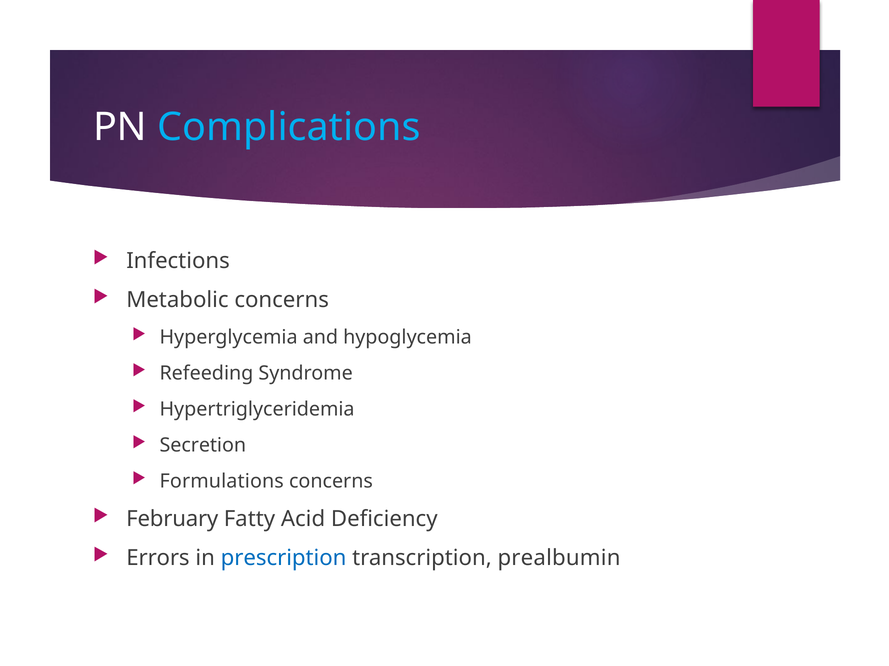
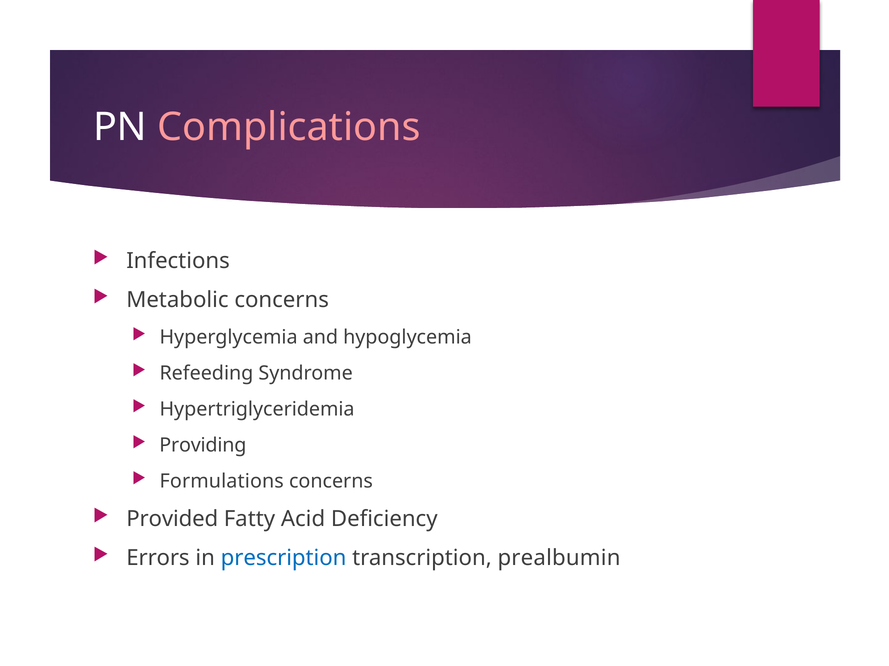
Complications colour: light blue -> pink (289, 127)
Secretion: Secretion -> Providing (203, 446)
February: February -> Provided (172, 520)
